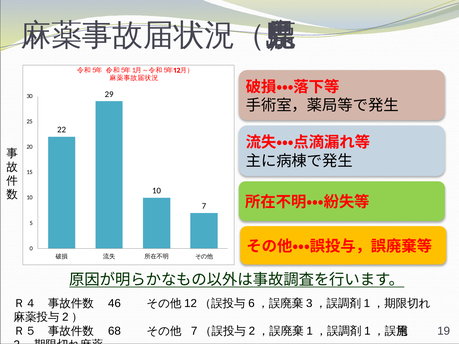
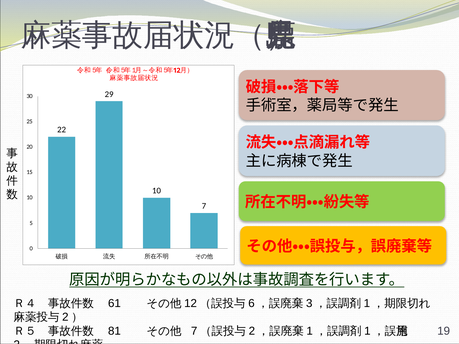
46: 46 -> 61 (114, 304)
68: 68 -> 81 (114, 331)
